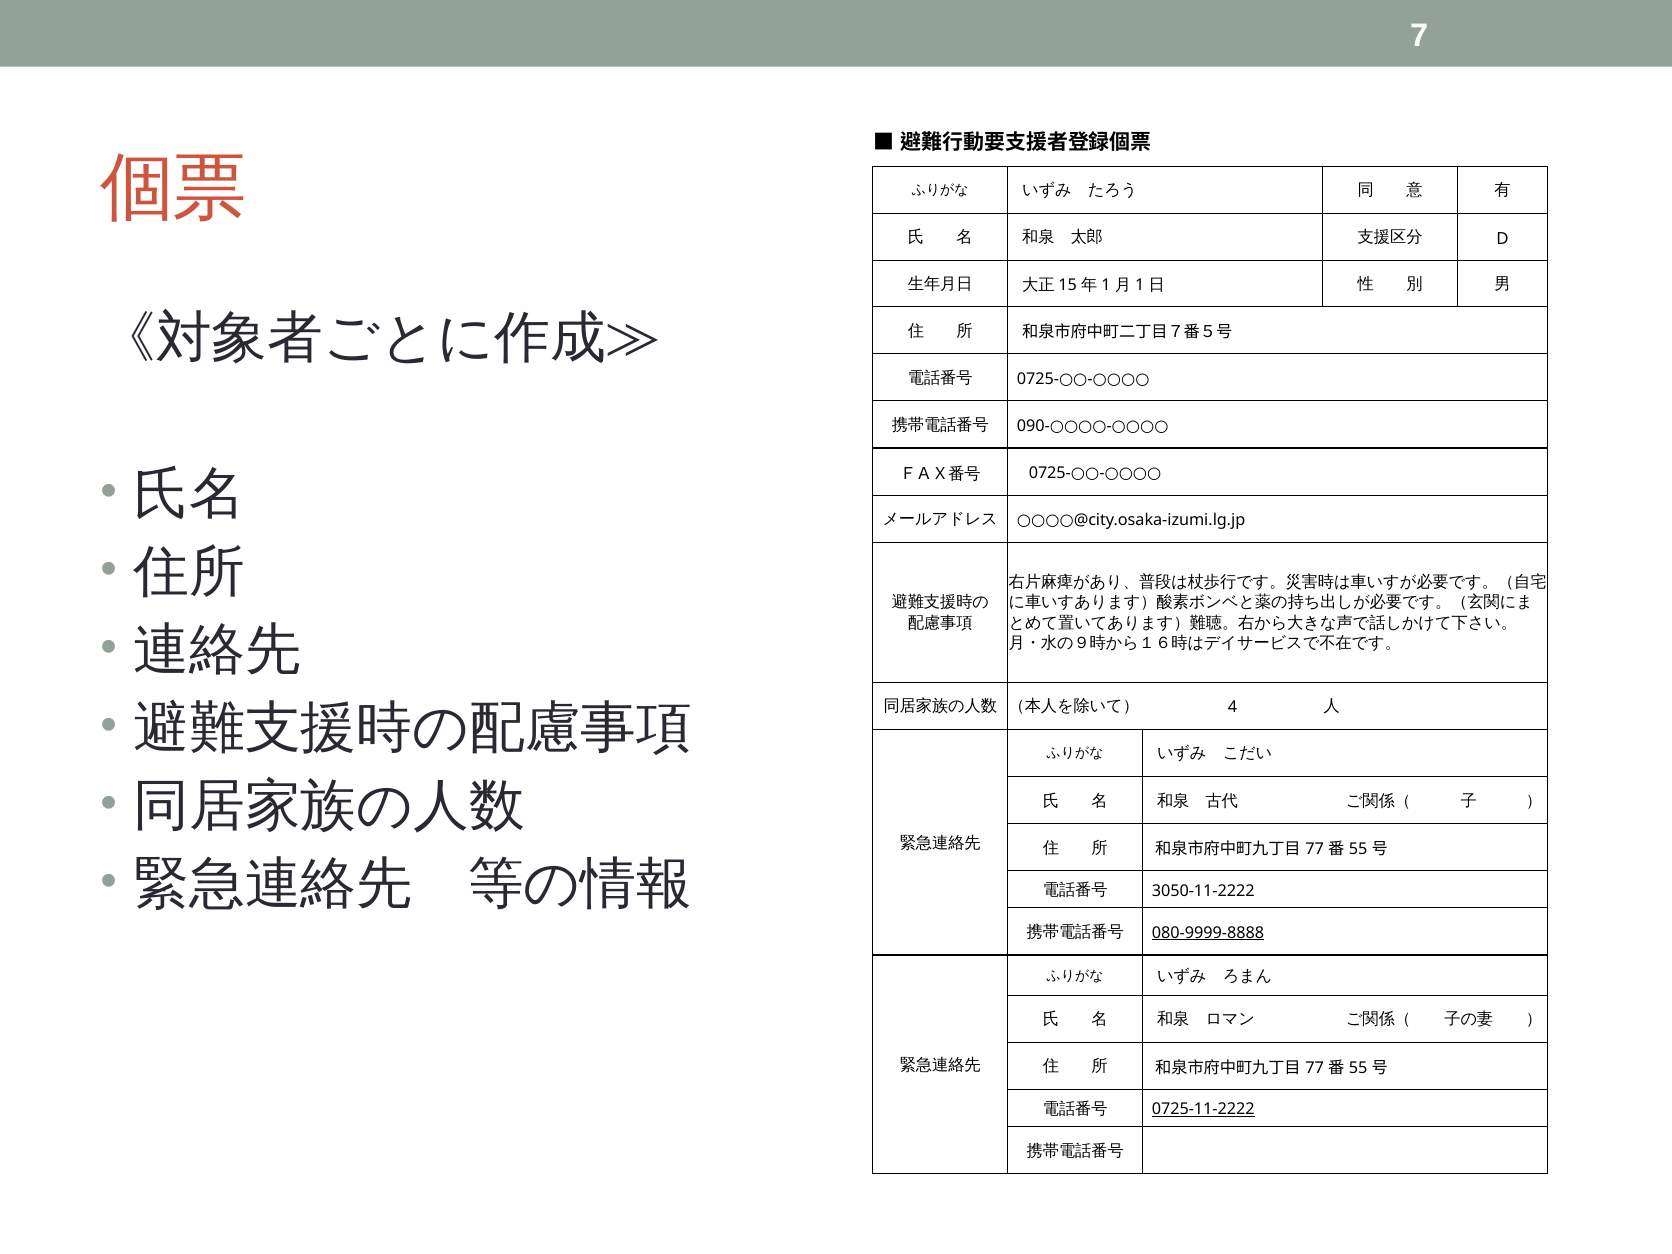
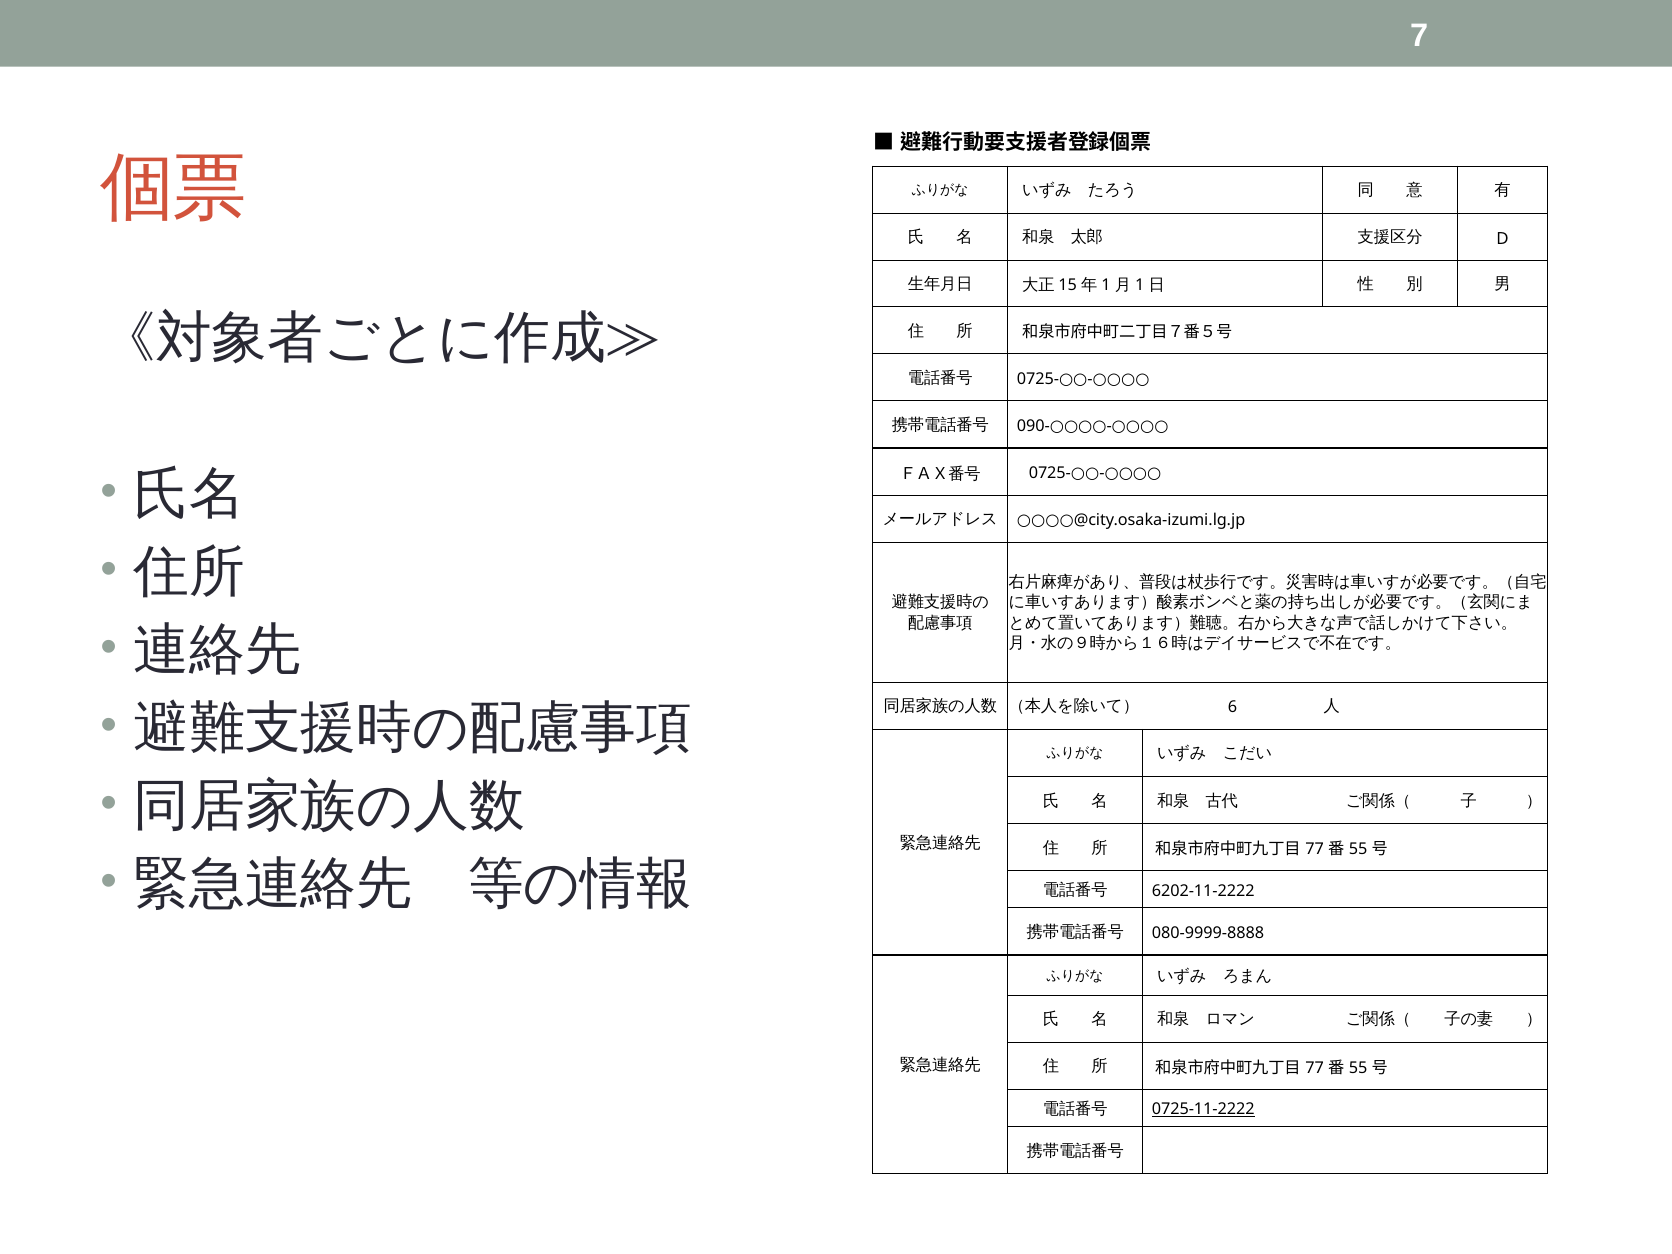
4: 4 -> 6 (1233, 707)
3050-11-2222: 3050-11-2222 -> 6202-11-2222 (1203, 891)
080-9999-8888 underline: present -> none (1208, 933)
